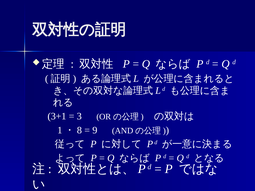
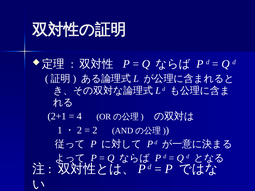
3+1: 3+1 -> 2+1 (57, 116)
3: 3 -> 4 (79, 116)
8: 8 -> 2 (79, 130)
9: 9 -> 2 (95, 130)
